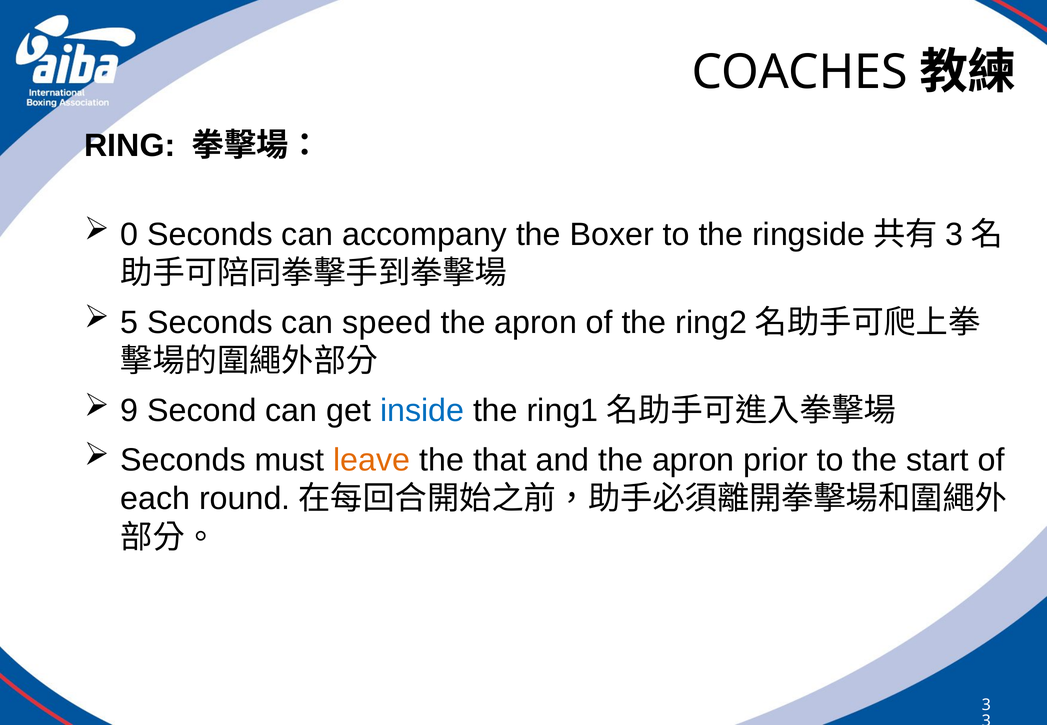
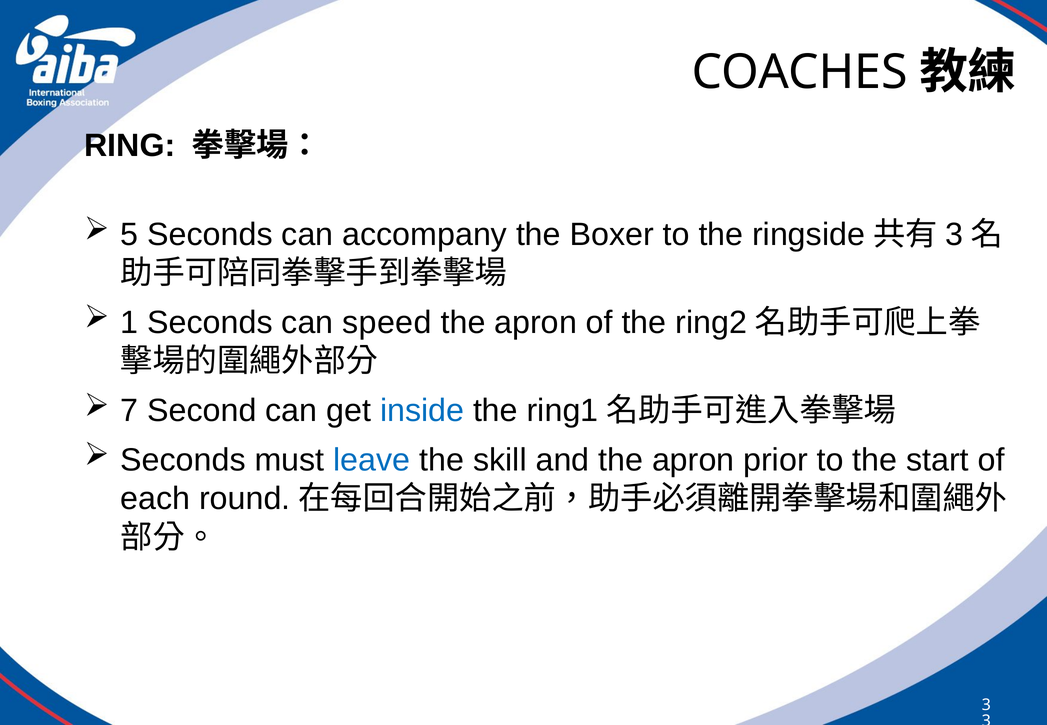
0: 0 -> 5 (129, 234)
5: 5 -> 1 (129, 323)
9: 9 -> 7 (129, 411)
leave colour: orange -> blue (372, 460)
that: that -> skill (500, 460)
